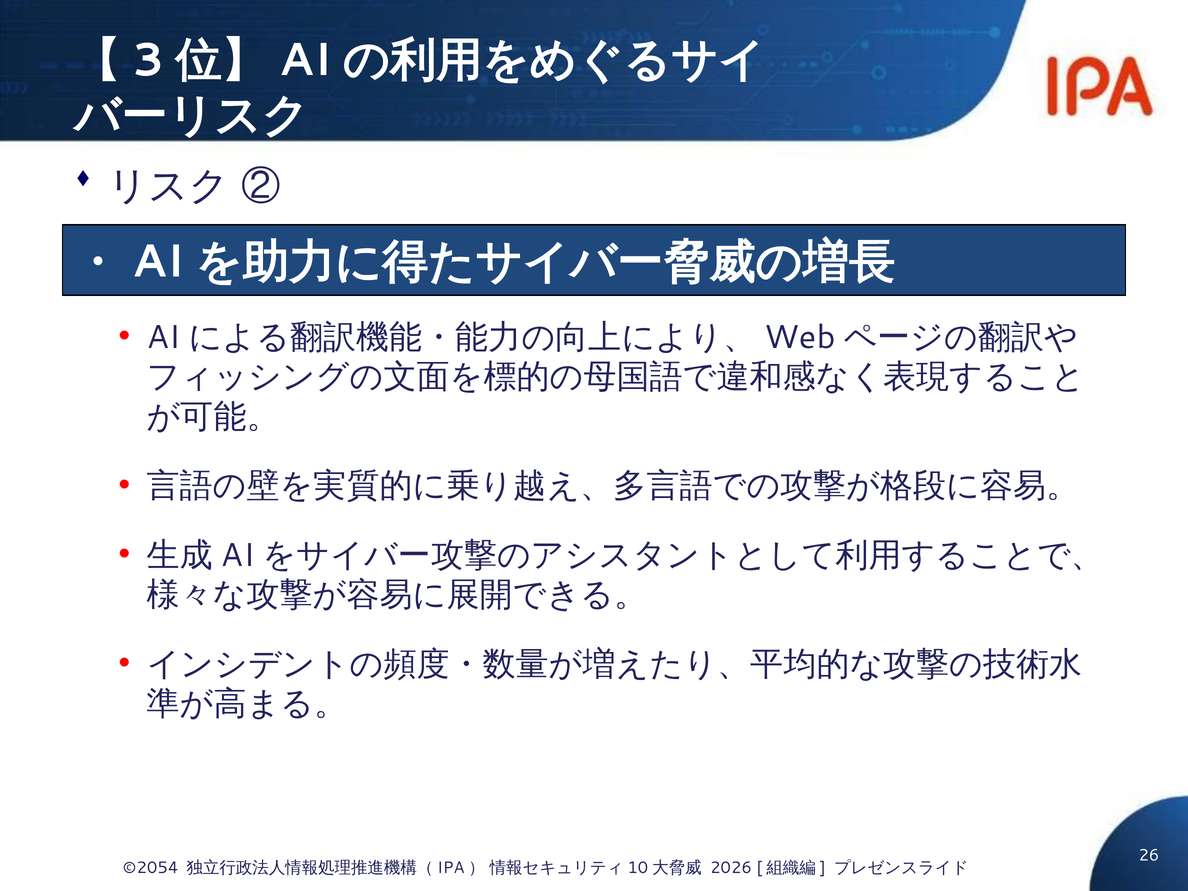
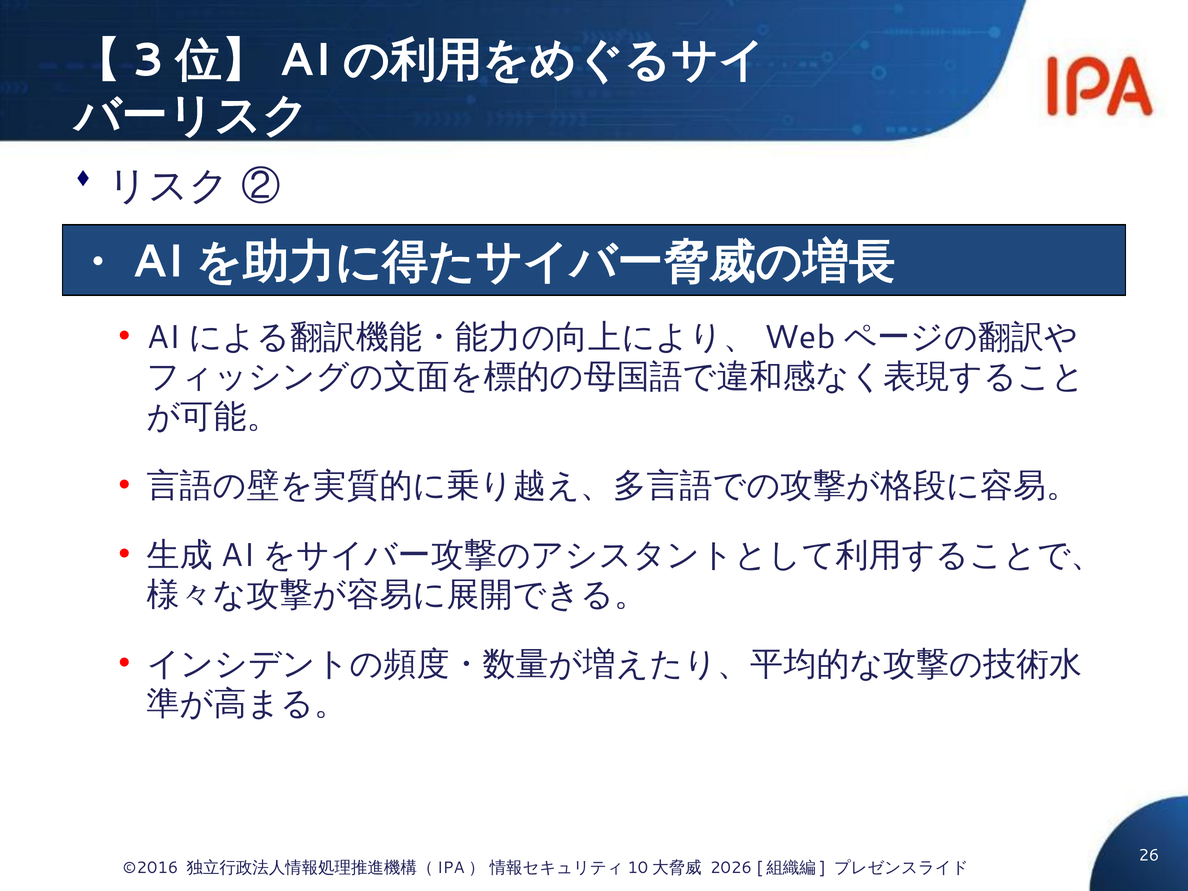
©2054: ©2054 -> ©2016 (150, 868)
